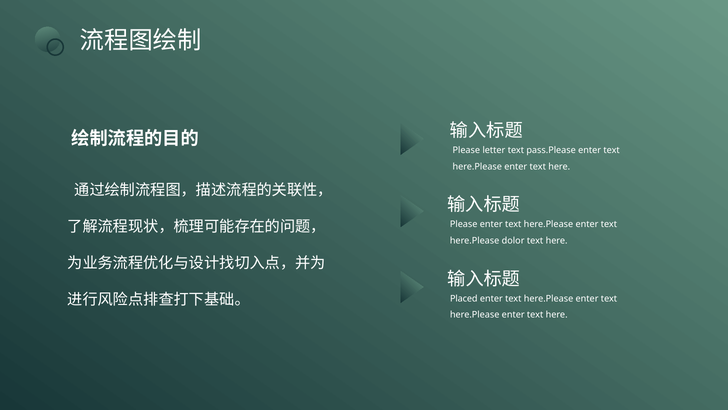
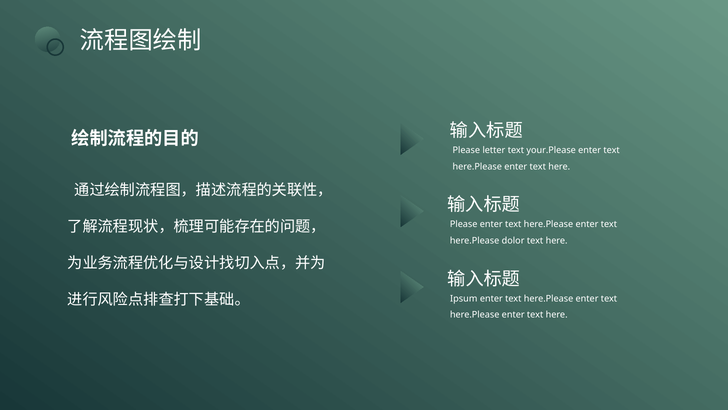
pass.Please: pass.Please -> your.Please (551, 150)
Placed: Placed -> Ipsum (464, 298)
